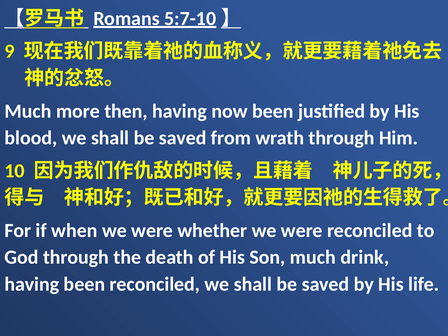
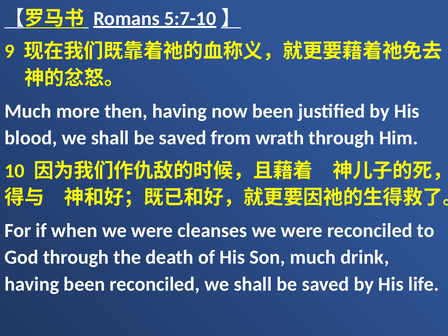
whether: whether -> cleanses (212, 231)
